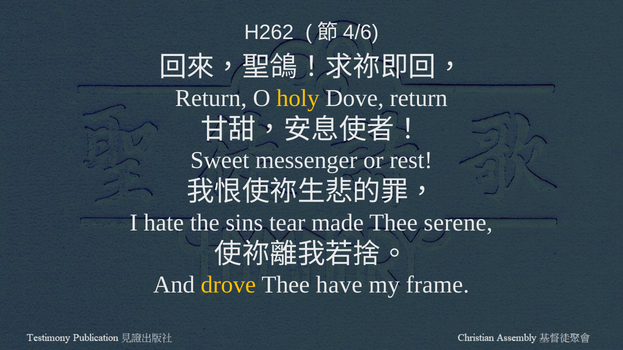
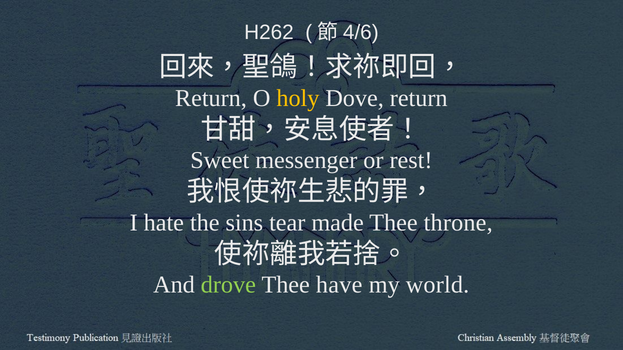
serene: serene -> throne (458, 223)
drove colour: yellow -> light green (228, 285)
frame: frame -> world (438, 285)
